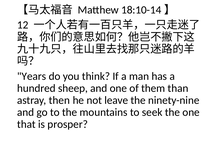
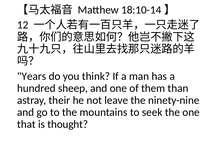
then: then -> their (59, 100)
prosper: prosper -> thought (68, 124)
